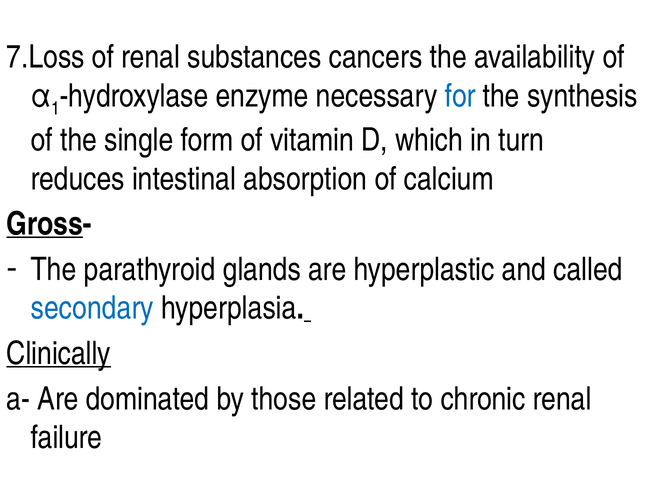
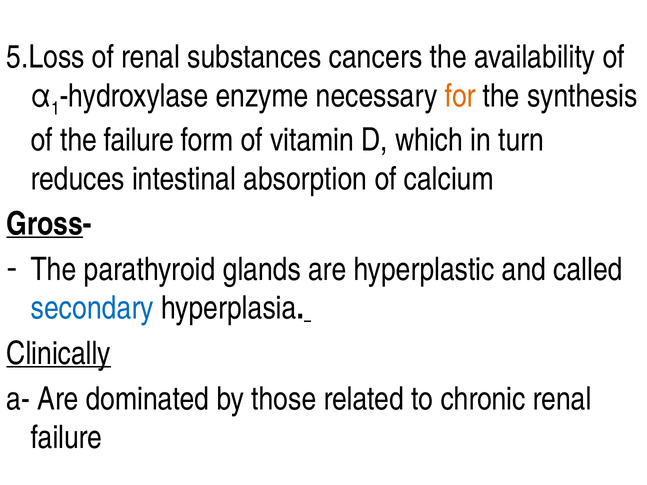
7.Loss: 7.Loss -> 5.Loss (45, 57)
for colour: blue -> orange (460, 96)
the single: single -> failure (139, 140)
